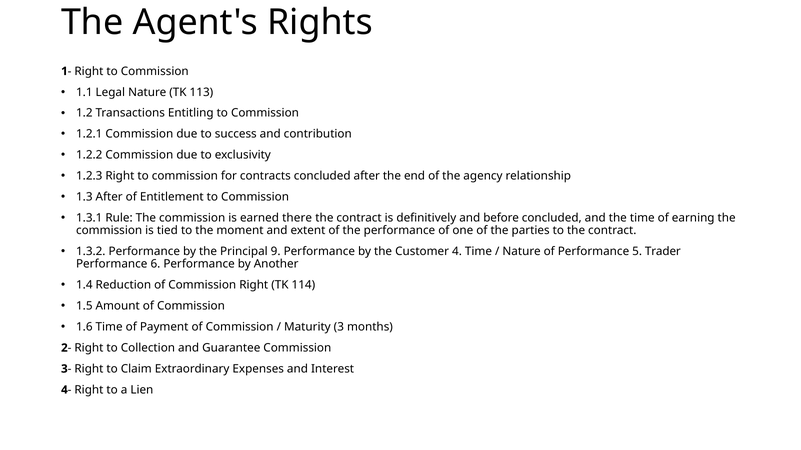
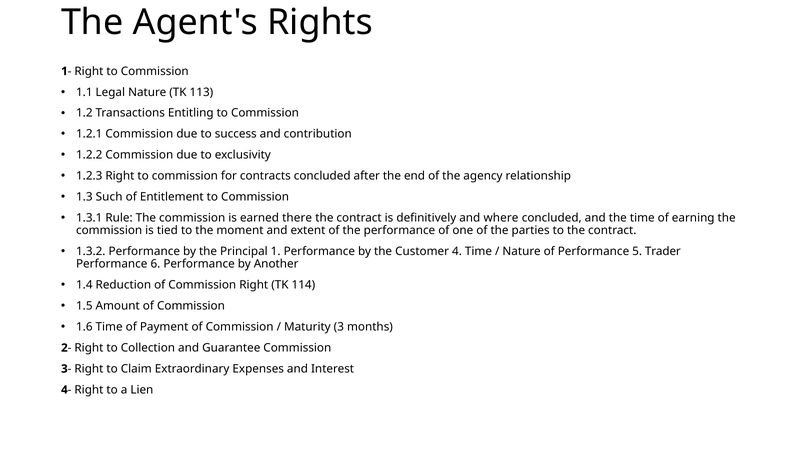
1.3 After: After -> Such (109, 197)
before: before -> where (501, 218)
9: 9 -> 1 (276, 252)
